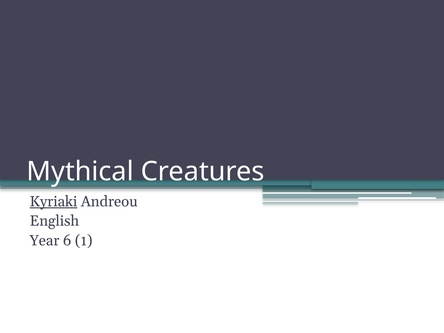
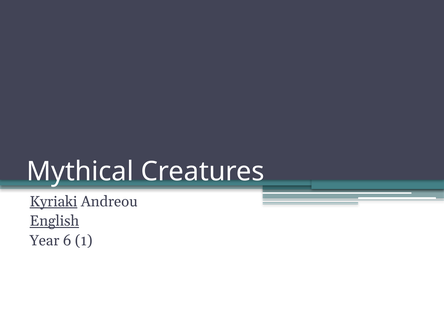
English underline: none -> present (54, 221)
